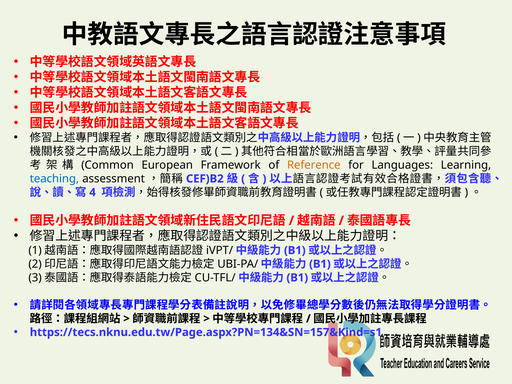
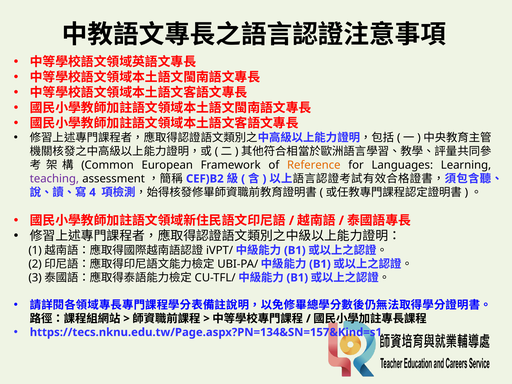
teaching colour: blue -> purple (54, 179)
